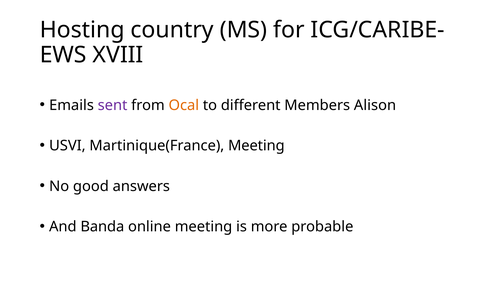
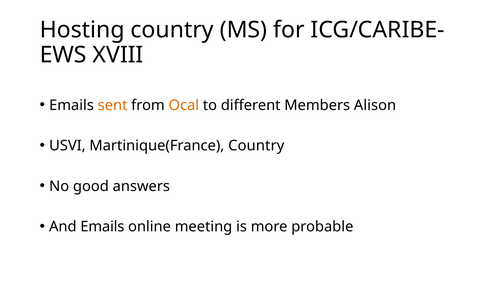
sent colour: purple -> orange (113, 105)
Martinique(France Meeting: Meeting -> Country (256, 146)
And Banda: Banda -> Emails (102, 227)
